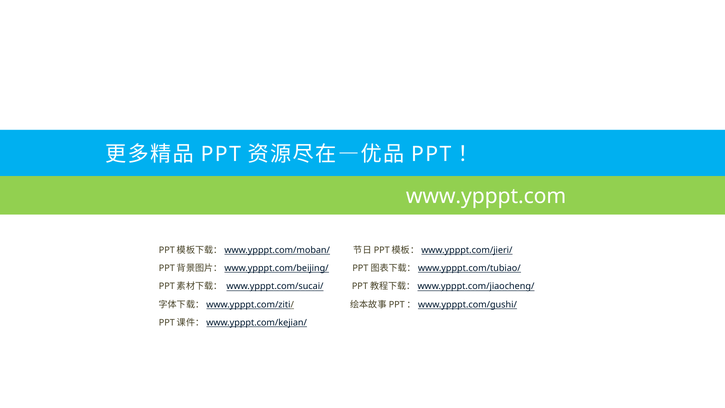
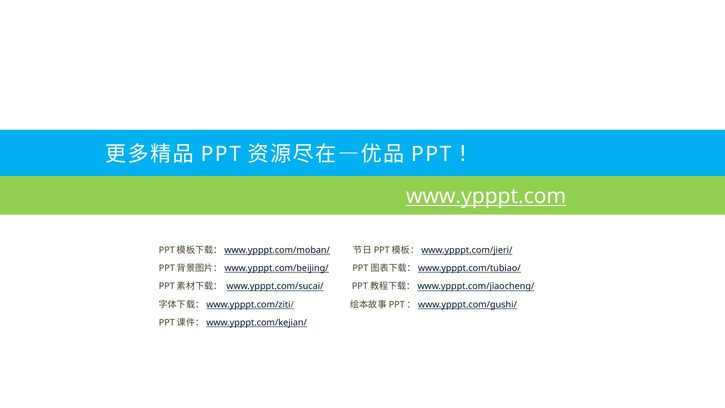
www.ypppt.com underline: none -> present (486, 196)
